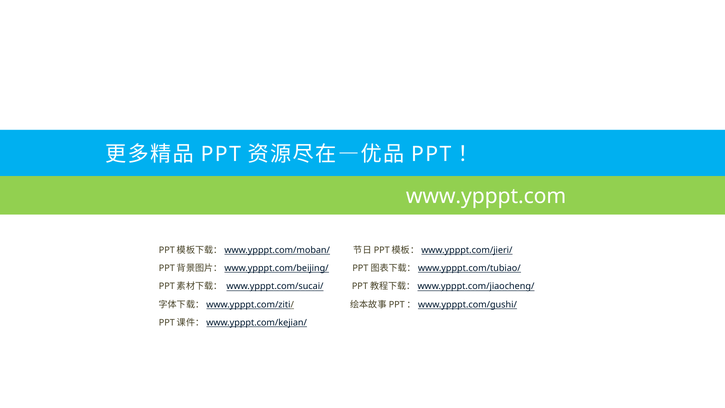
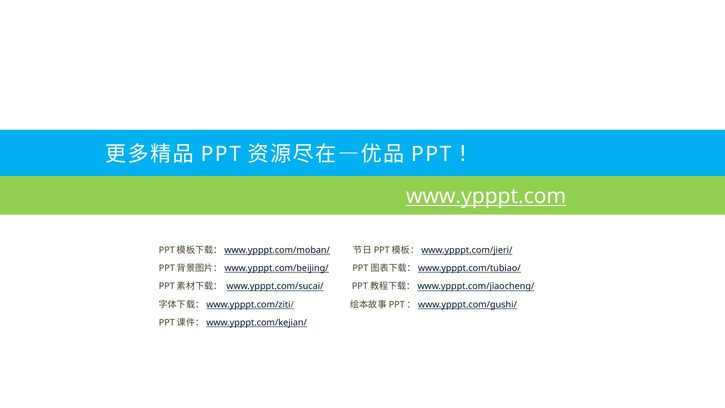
www.ypppt.com underline: none -> present (486, 196)
